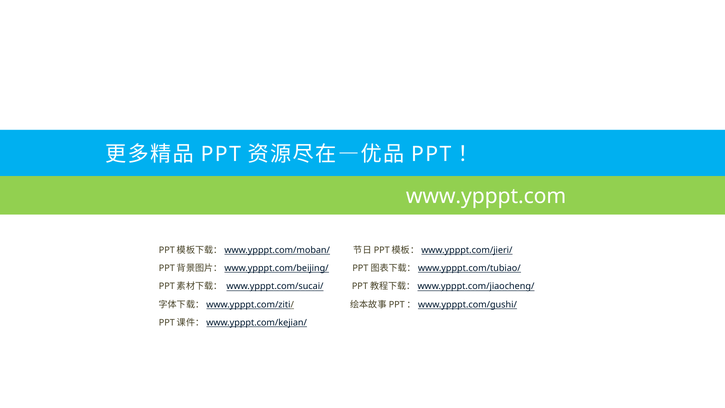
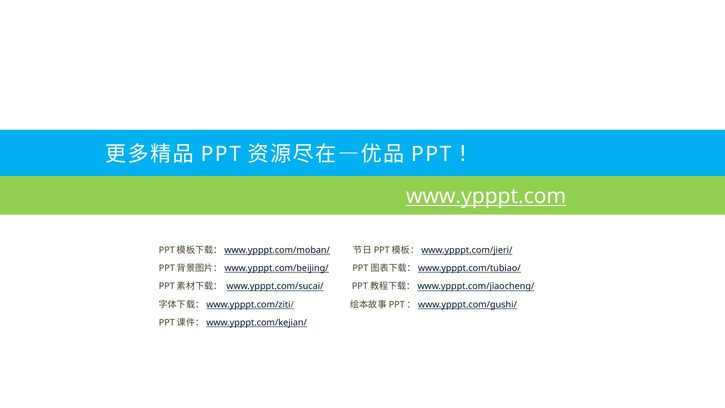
www.ypppt.com underline: none -> present (486, 196)
